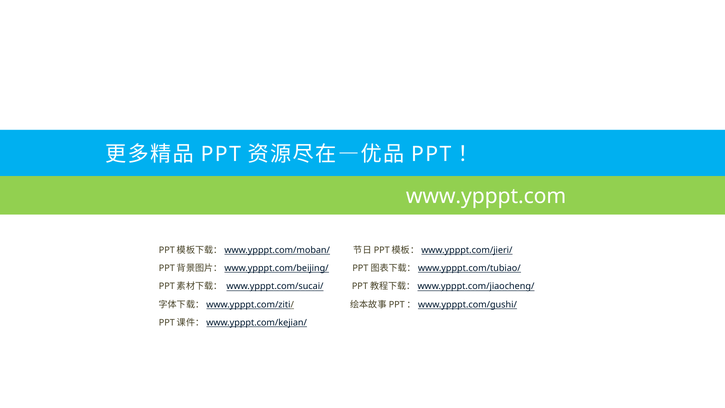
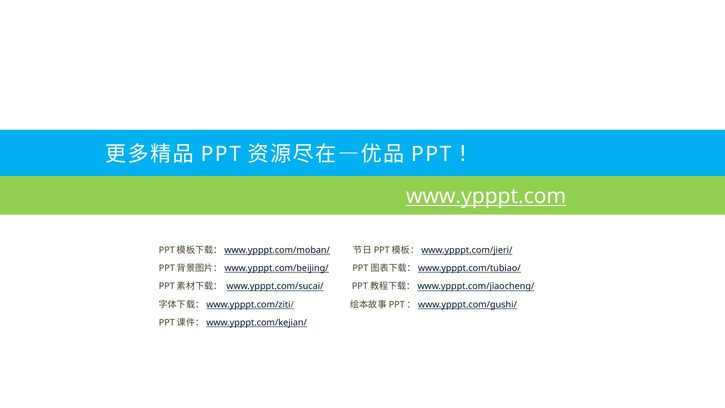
www.ypppt.com underline: none -> present (486, 196)
